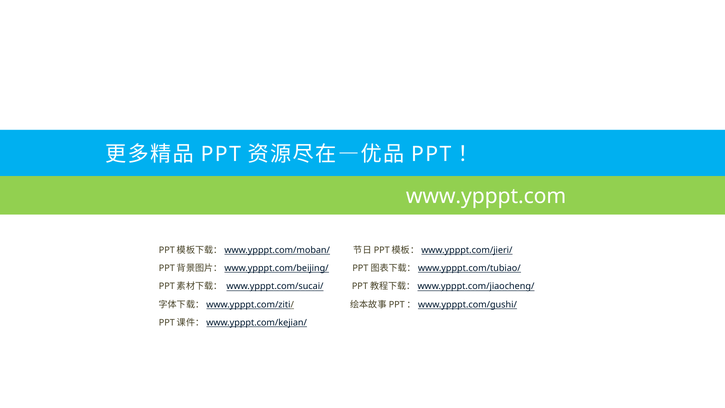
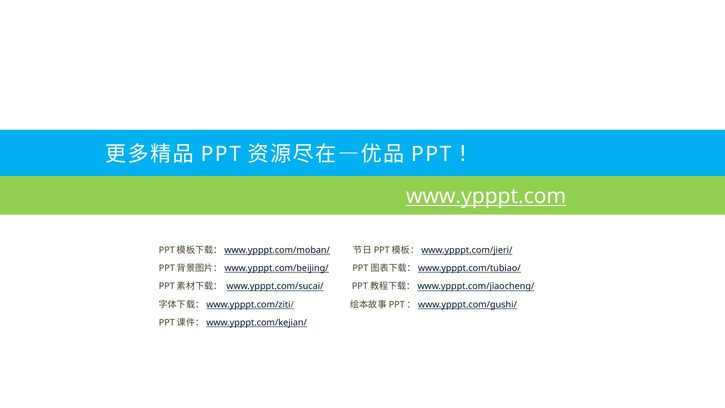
www.ypppt.com underline: none -> present (486, 196)
